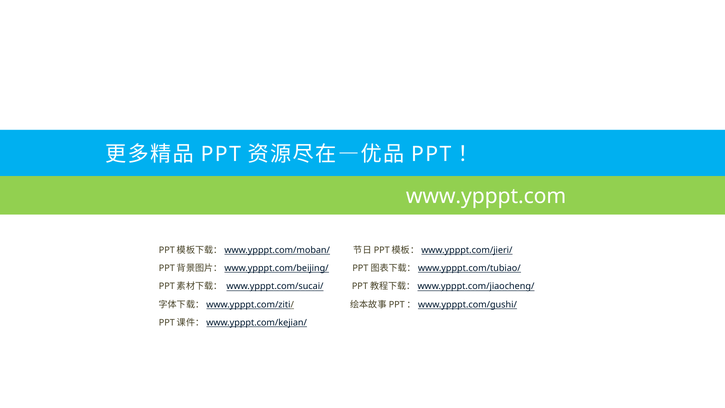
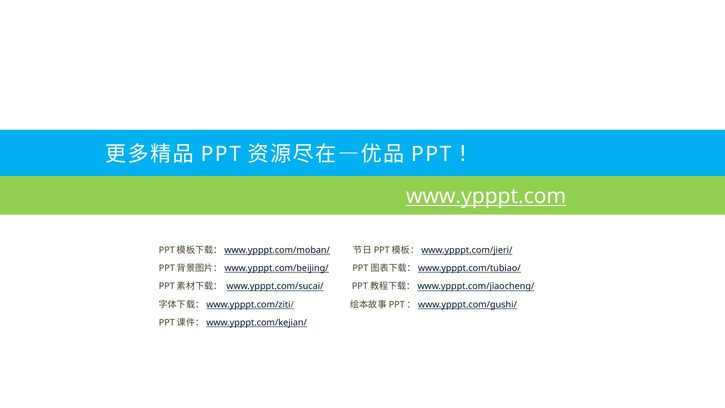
www.ypppt.com underline: none -> present (486, 196)
